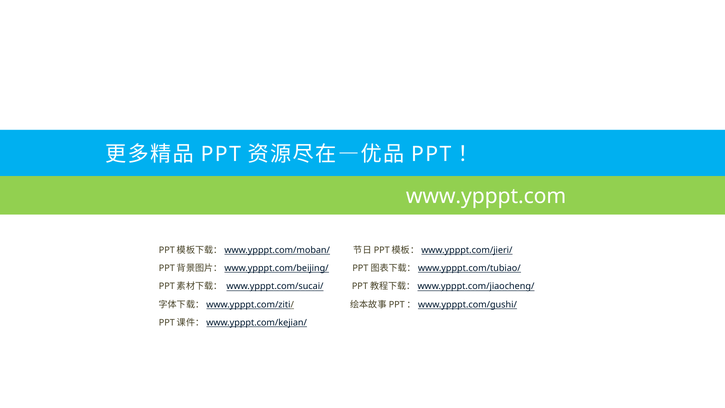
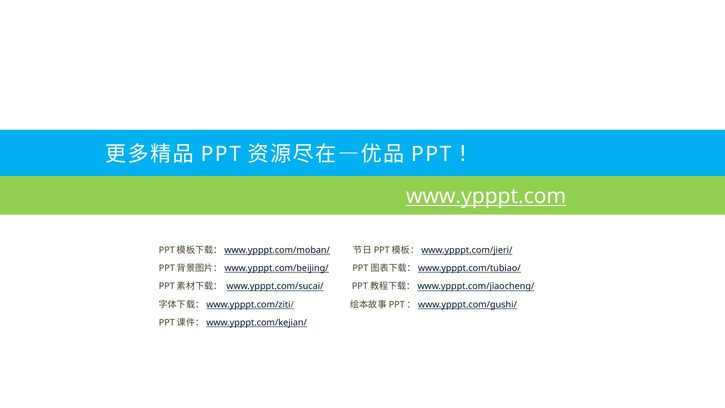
www.ypppt.com underline: none -> present (486, 196)
